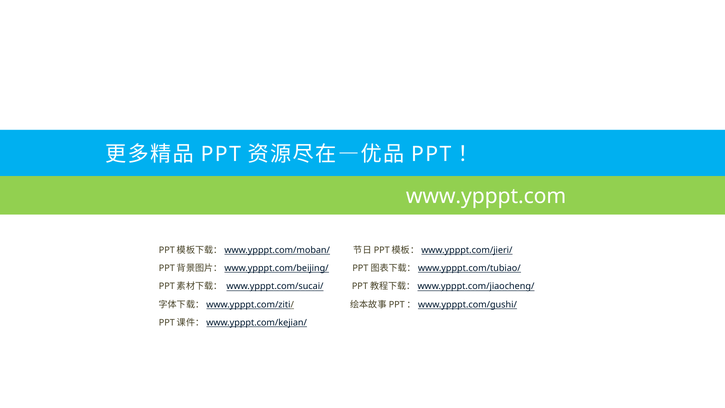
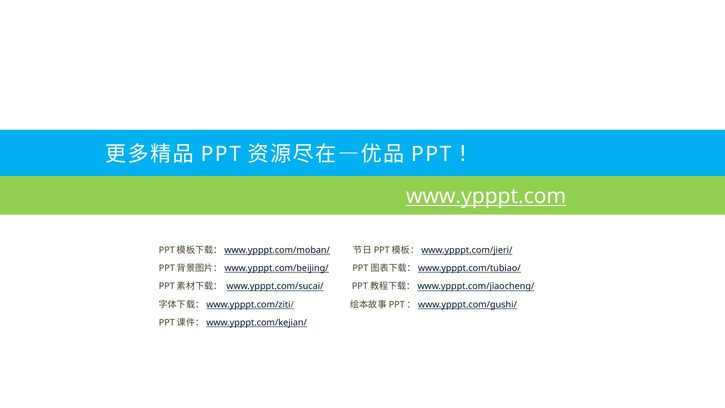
www.ypppt.com underline: none -> present (486, 196)
